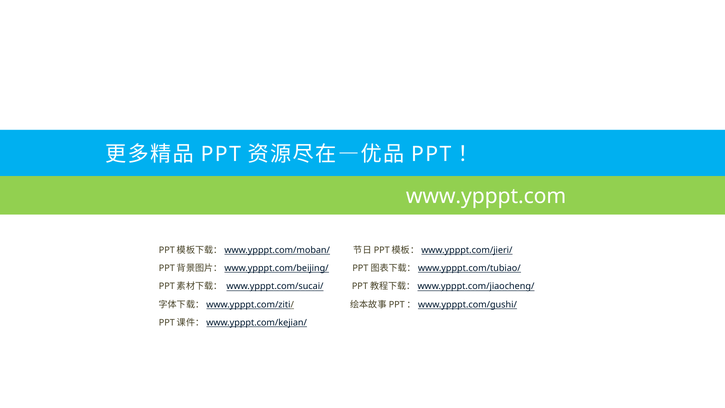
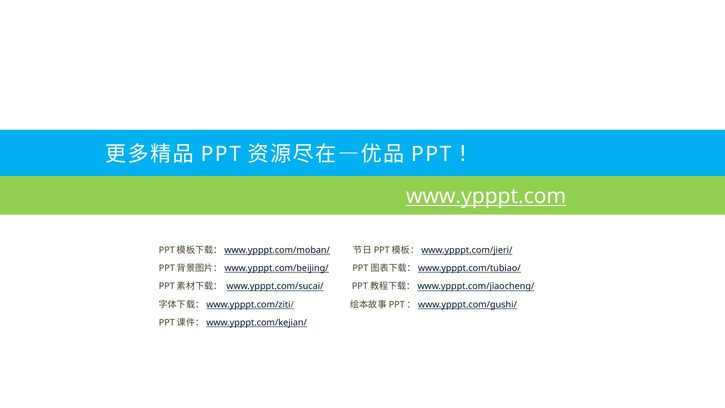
www.ypppt.com underline: none -> present (486, 196)
